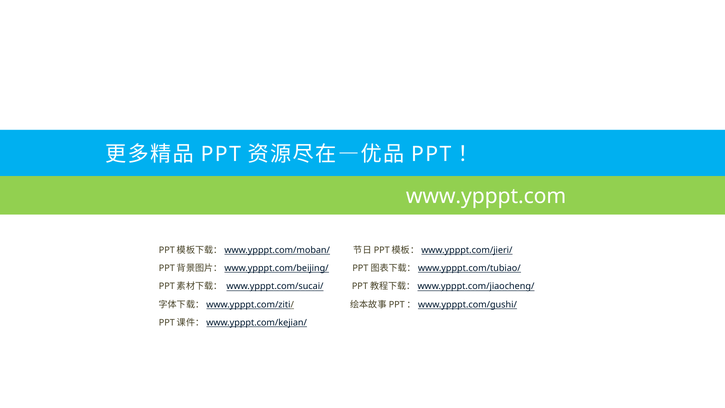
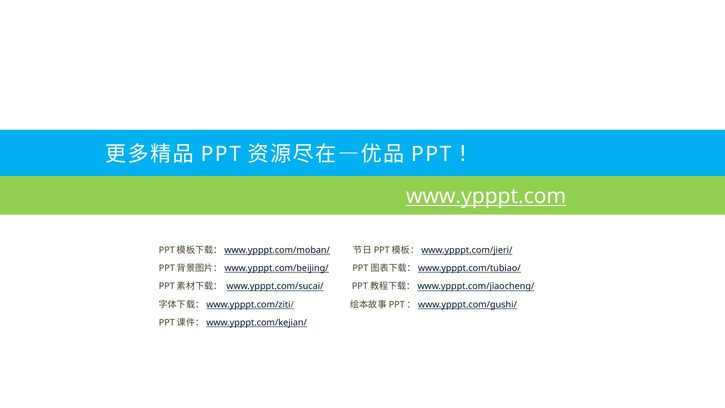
www.ypppt.com underline: none -> present (486, 196)
